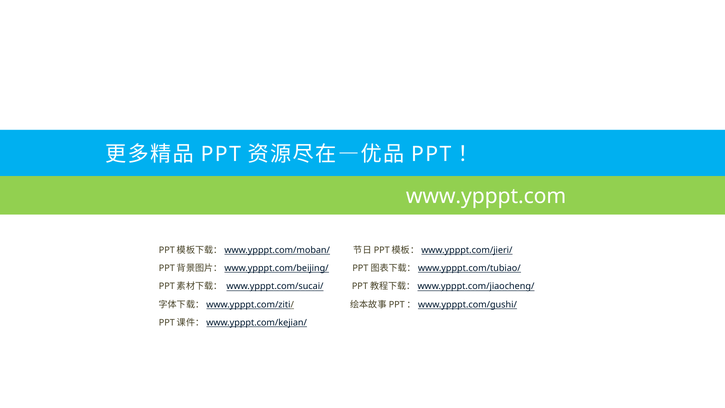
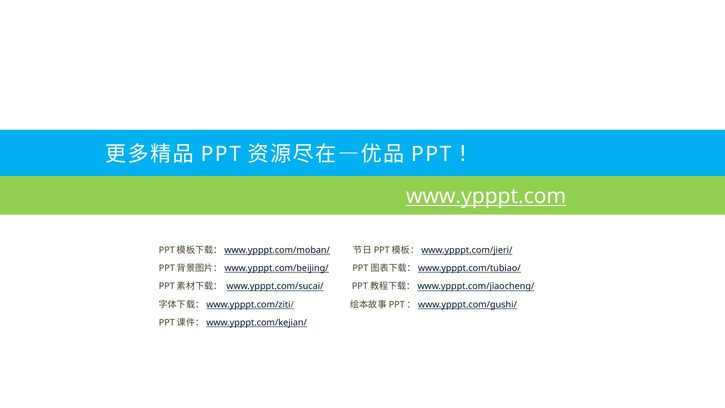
www.ypppt.com underline: none -> present (486, 196)
